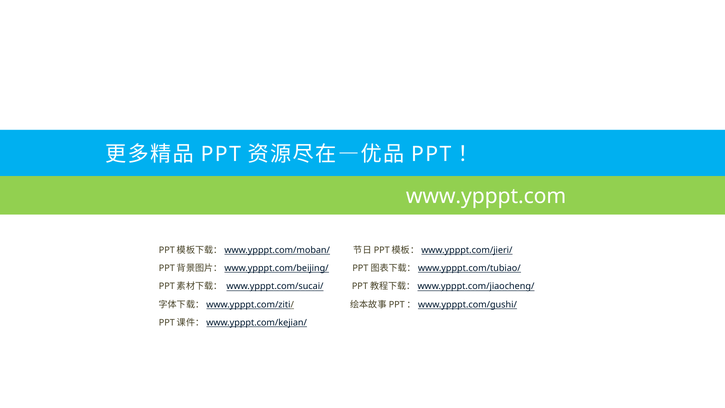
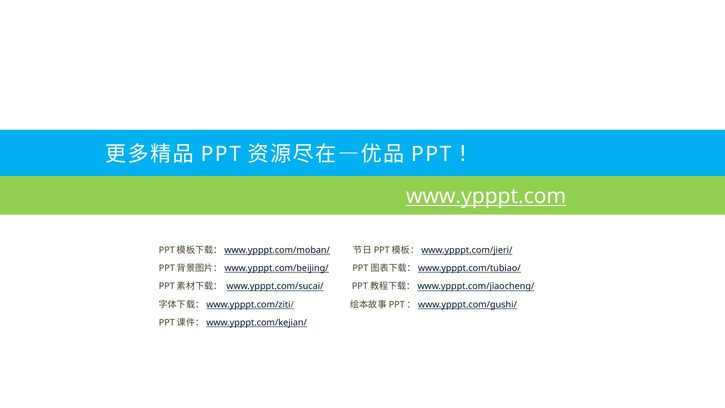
www.ypppt.com underline: none -> present (486, 196)
